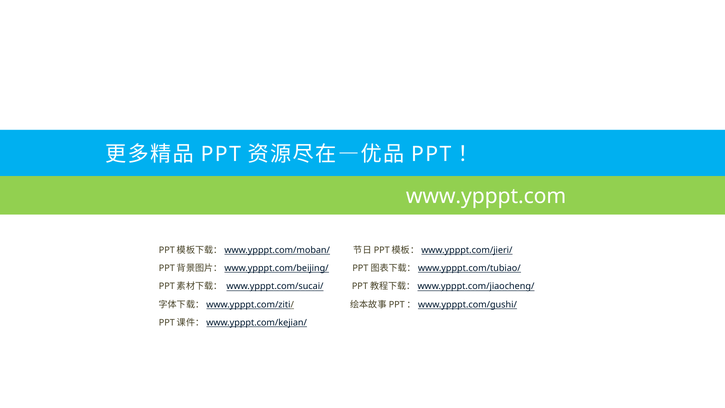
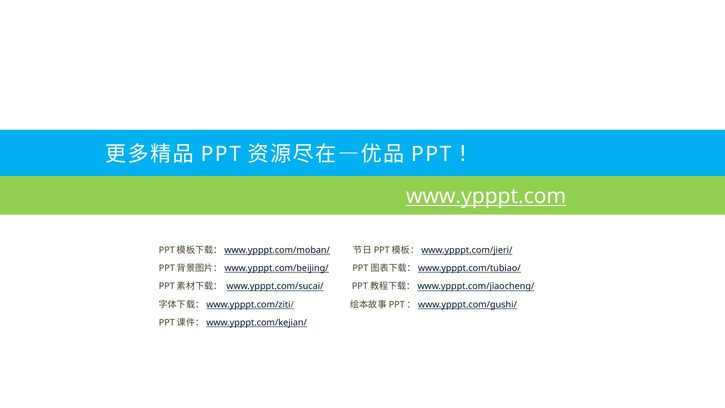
www.ypppt.com underline: none -> present (486, 196)
